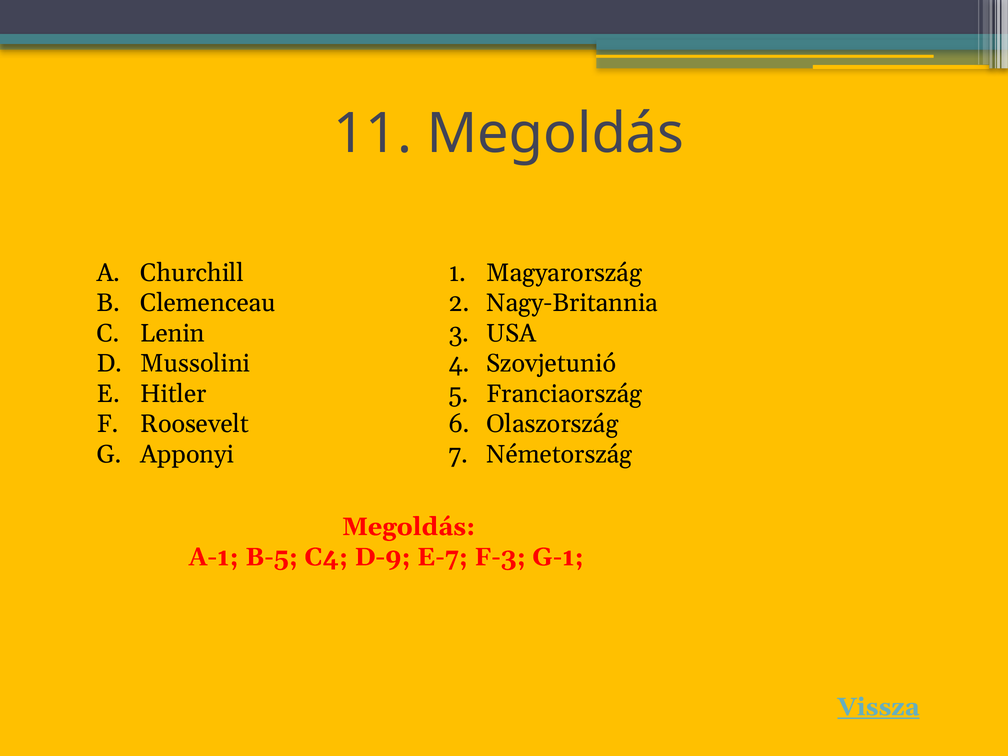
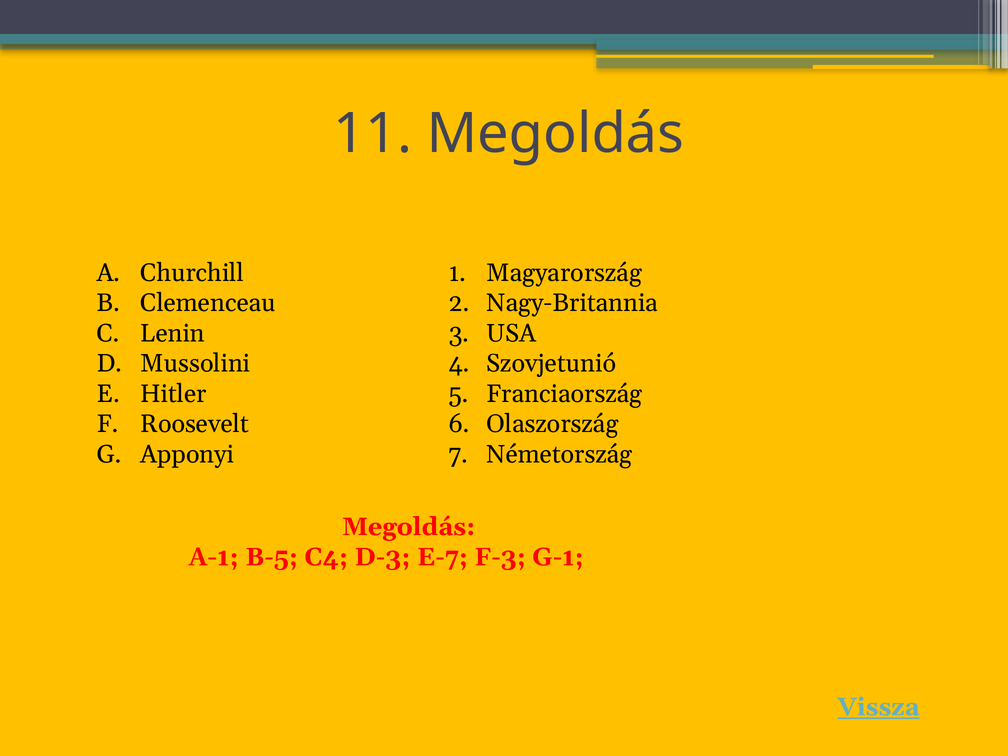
D-9: D-9 -> D-3 (383, 557)
